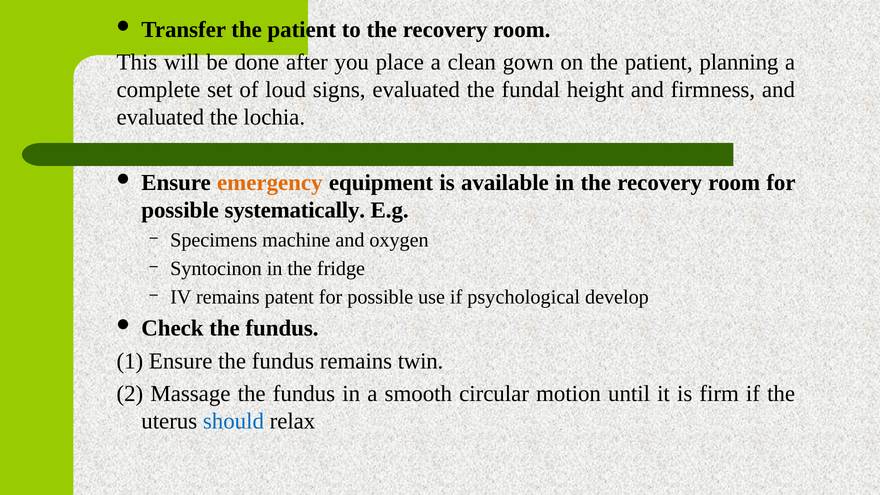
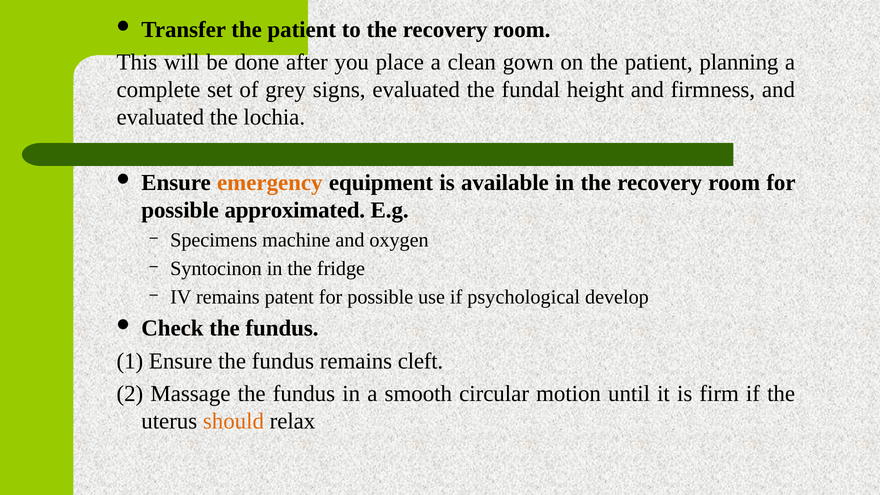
loud: loud -> grey (286, 90)
systematically: systematically -> approximated (295, 210)
twin: twin -> cleft (421, 361)
should colour: blue -> orange (233, 421)
